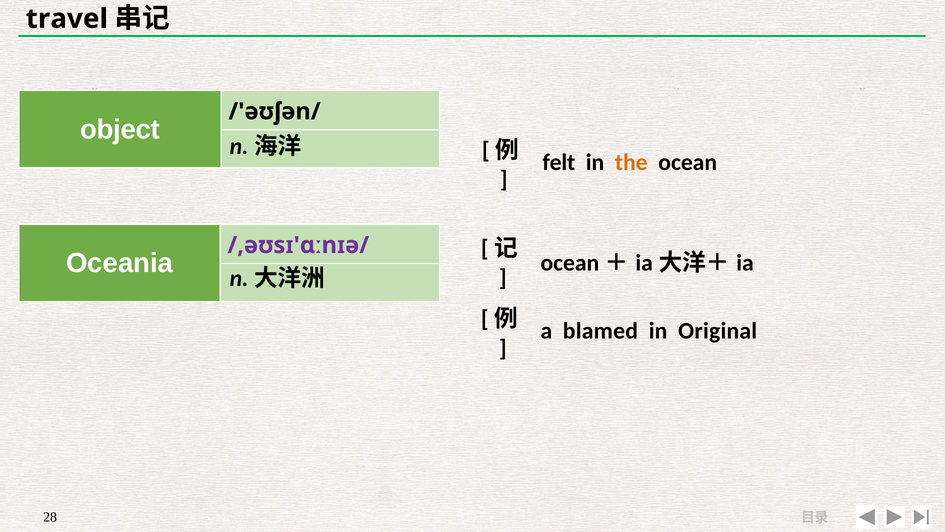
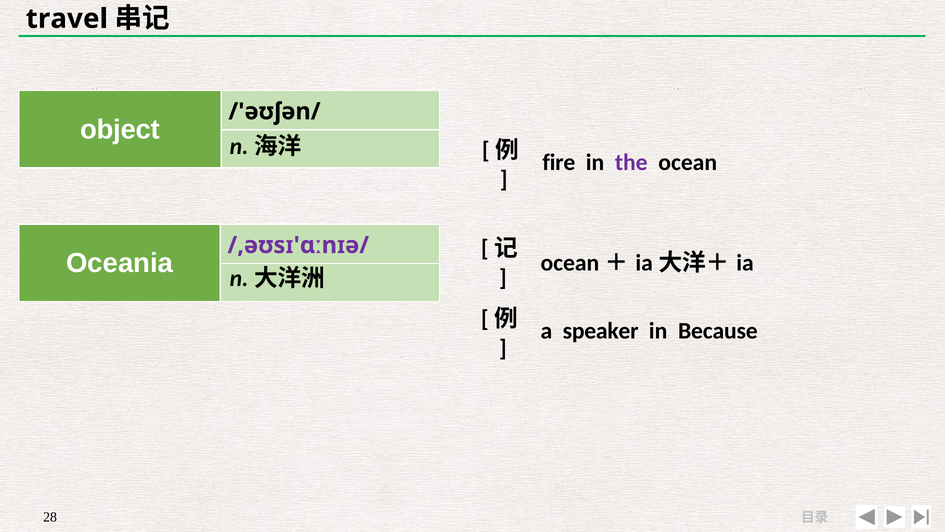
felt: felt -> fire (559, 162)
the colour: orange -> purple (631, 162)
blamed: blamed -> speaker (601, 331)
Original: Original -> Because (718, 331)
